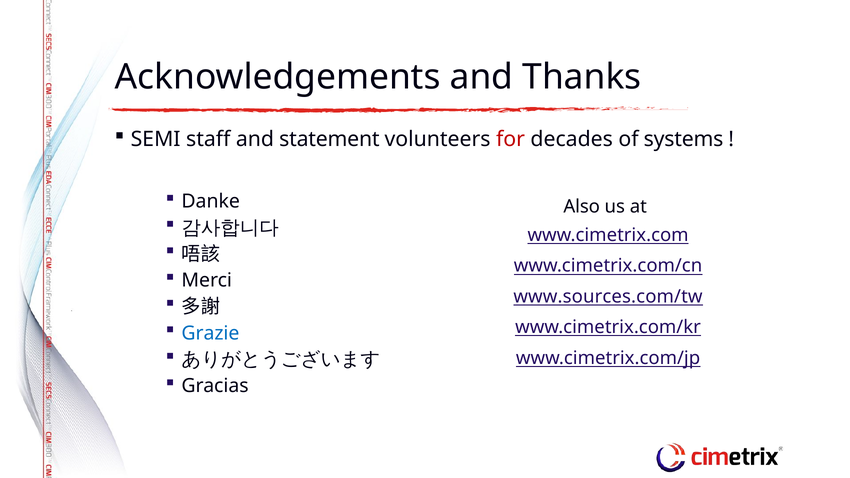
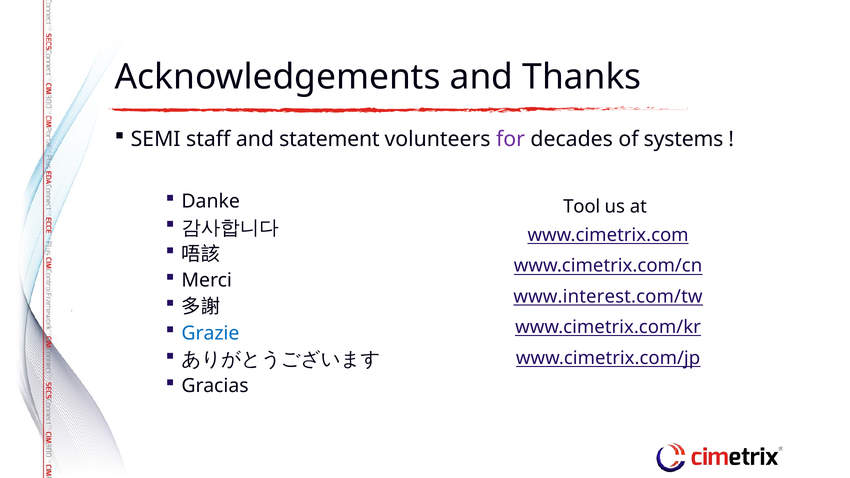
for colour: red -> purple (511, 139)
Also: Also -> Tool (582, 207)
www.sources.com/tw: www.sources.com/tw -> www.interest.com/tw (608, 297)
